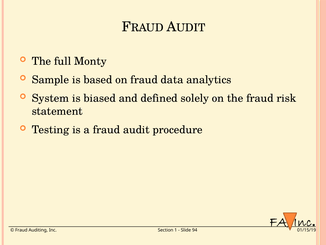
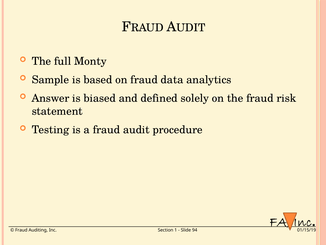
System: System -> Answer (50, 98)
